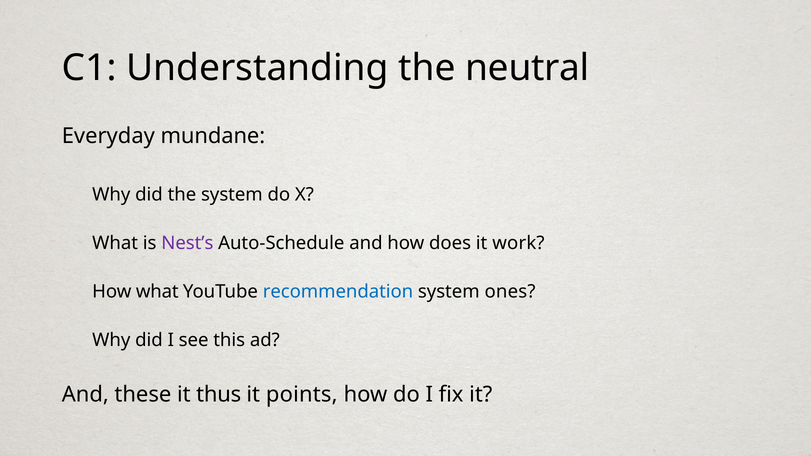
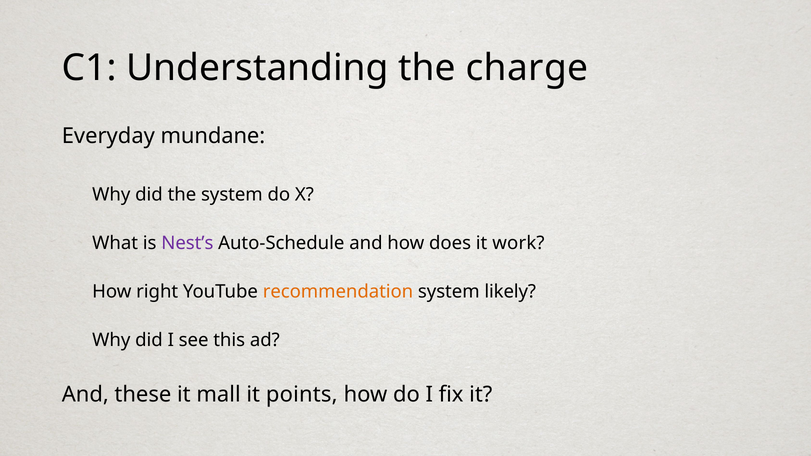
neutral: neutral -> charge (527, 68)
How what: what -> right (157, 292)
recommendation colour: blue -> orange (338, 292)
ones: ones -> likely (510, 292)
thus: thus -> mall (219, 395)
